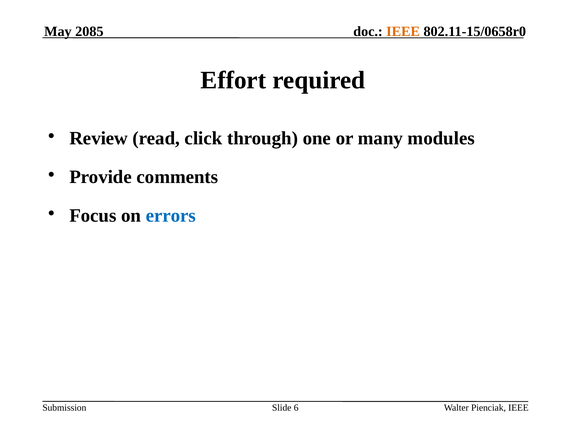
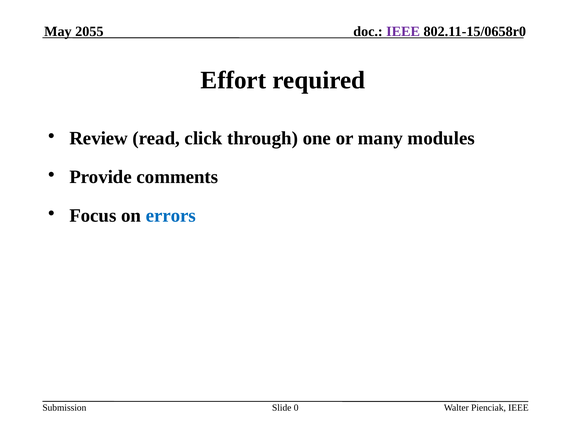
2085: 2085 -> 2055 (89, 31)
IEEE colour: orange -> purple (403, 31)
6: 6 -> 0 (296, 407)
